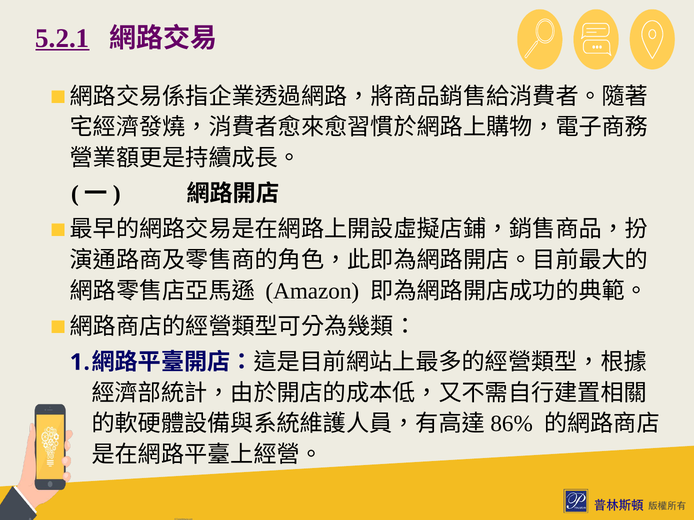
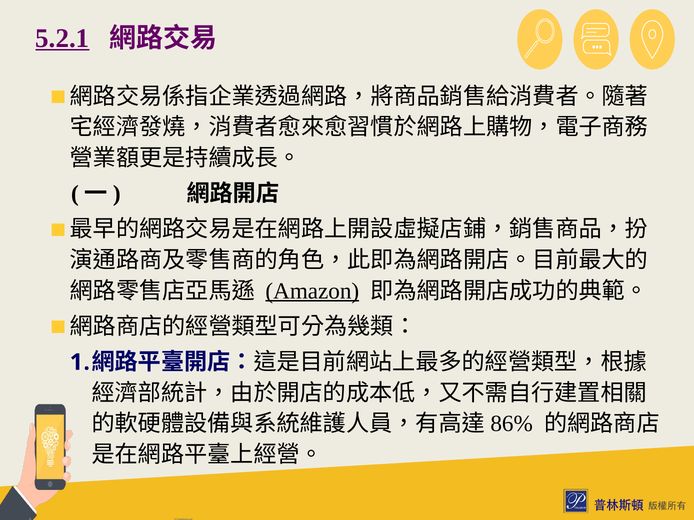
Amazon underline: none -> present (312, 291)
